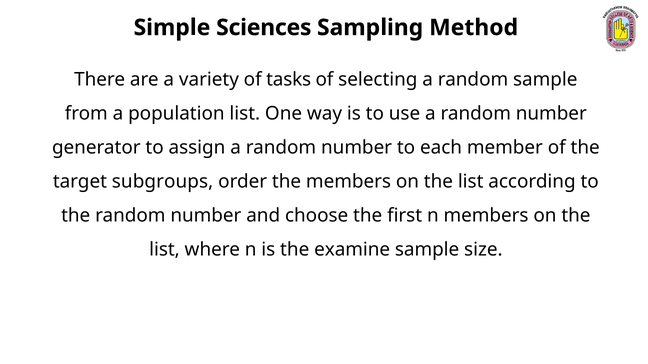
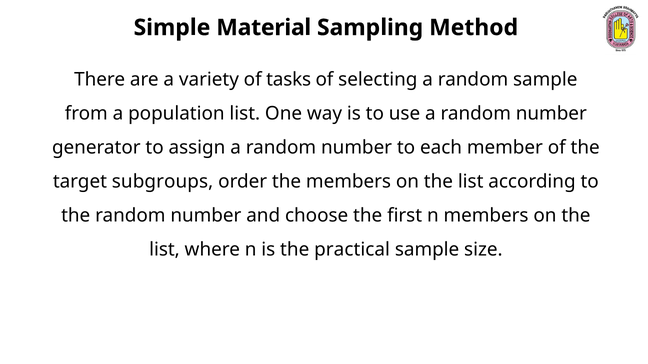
Sciences: Sciences -> Material (264, 28)
examine: examine -> practical (352, 250)
